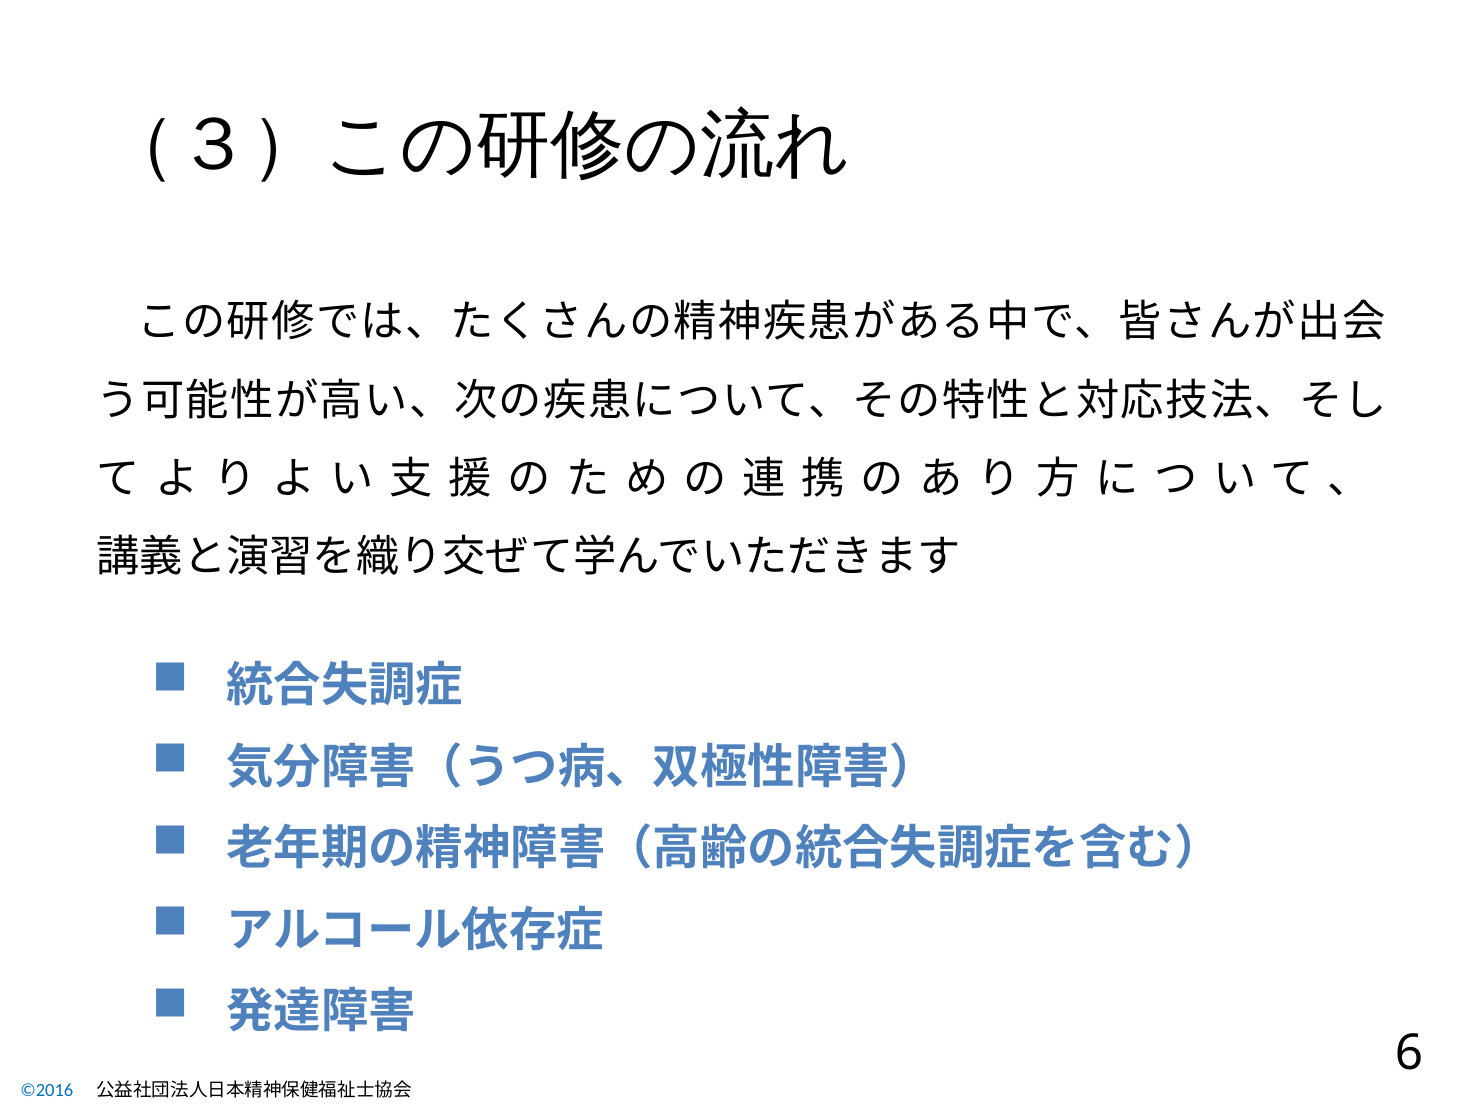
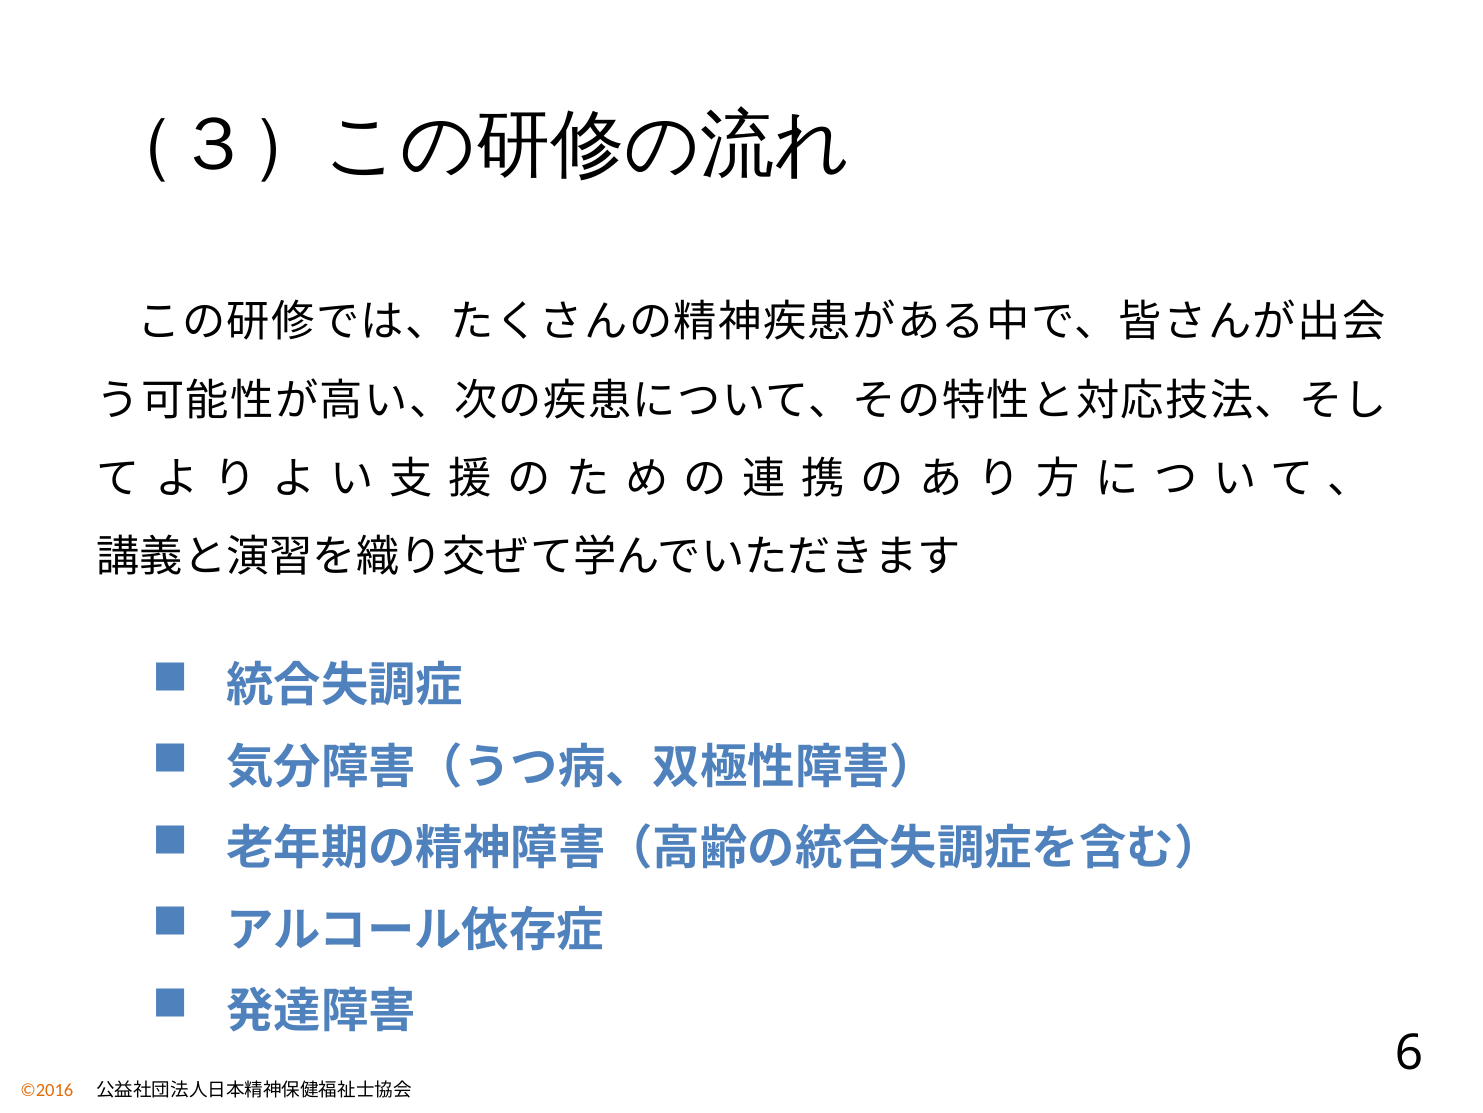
©2016 colour: blue -> orange (47, 1090)
